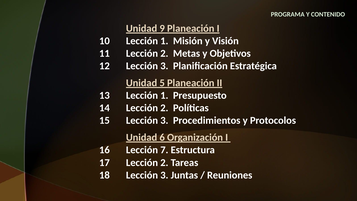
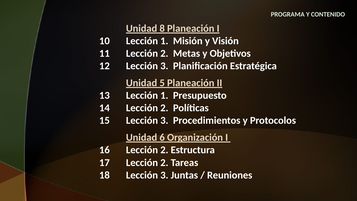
9: 9 -> 8 (162, 28)
16 Lección 7: 7 -> 2 (164, 150)
